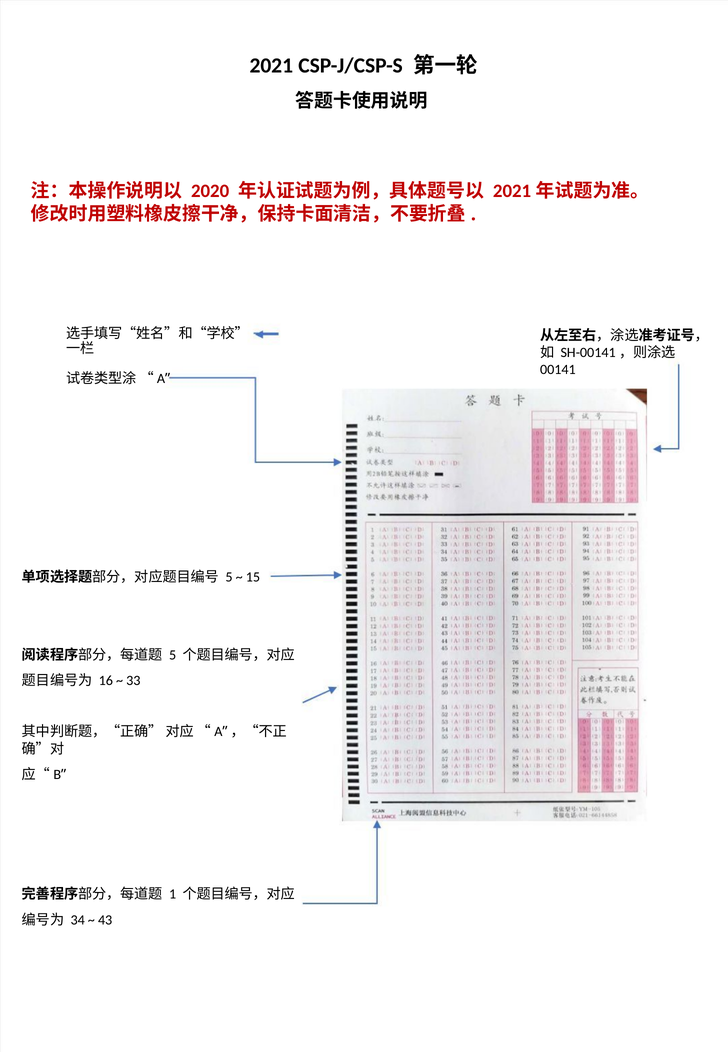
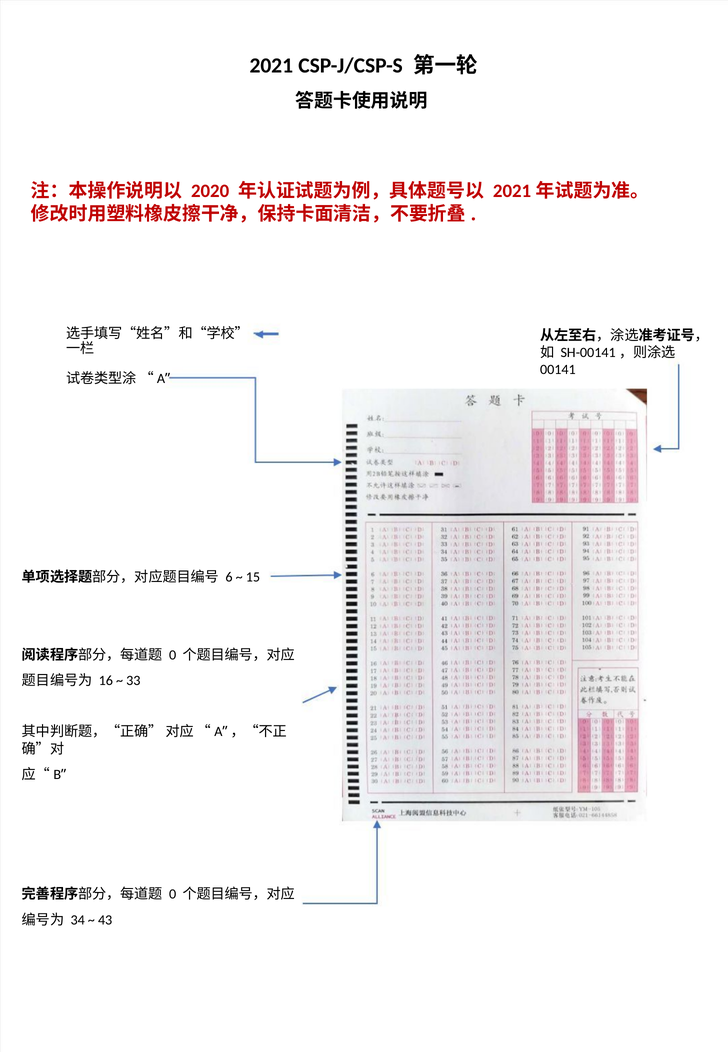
5: 5 -> 6 (229, 577)
5: 5 -> 0 (173, 655)
1: 1 -> 0 (173, 894)
